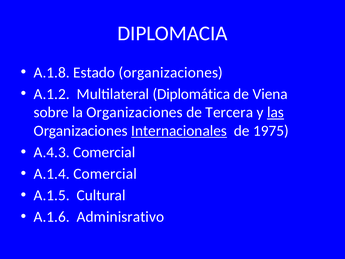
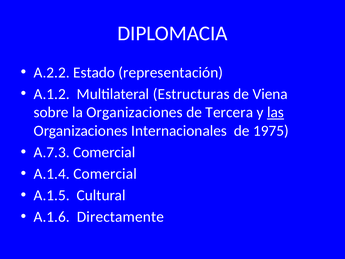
A.1.8: A.1.8 -> A.2.2 (52, 72)
Estado organizaciones: organizaciones -> representación (171, 72)
Diplomática: Diplomática -> Estructuras (191, 94)
Internacionales underline: present -> none (179, 131)
A.4.3: A.4.3 -> A.7.3 (52, 152)
Adminisrativo: Adminisrativo -> Directamente (120, 217)
